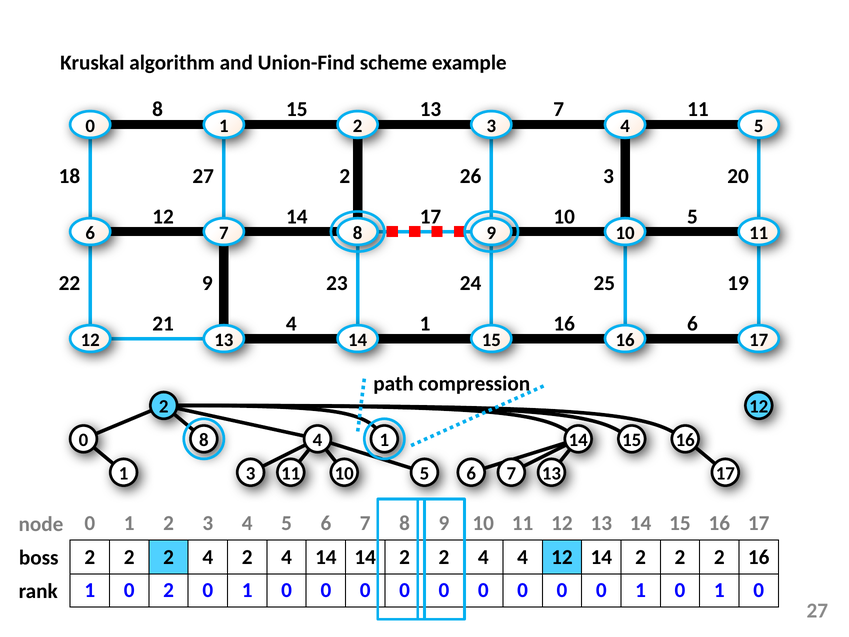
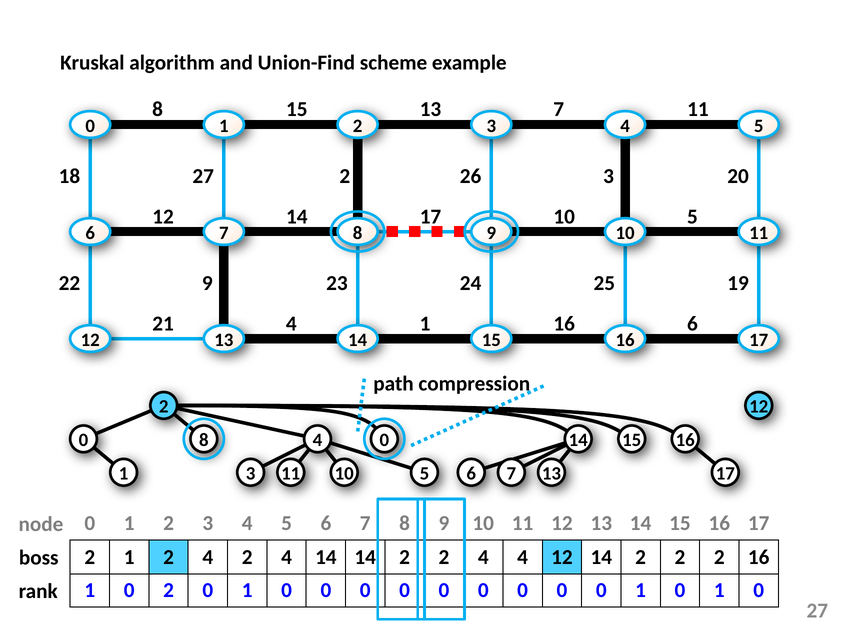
8 1: 1 -> 0 (384, 440)
2: 2 -> 1 (129, 557)
